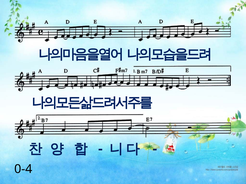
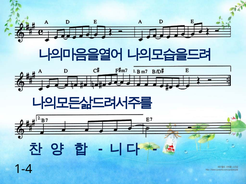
0-4: 0-4 -> 1-4 (23, 169)
